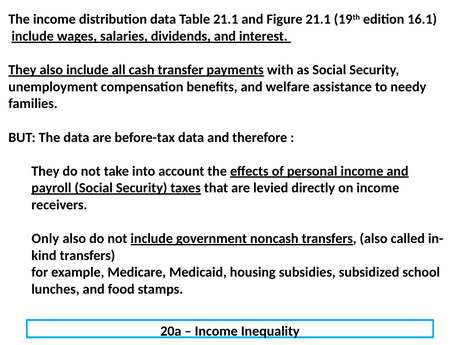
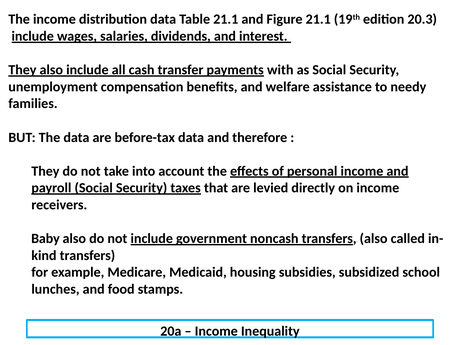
16.1: 16.1 -> 20.3 (422, 19)
Only: Only -> Baby (45, 239)
